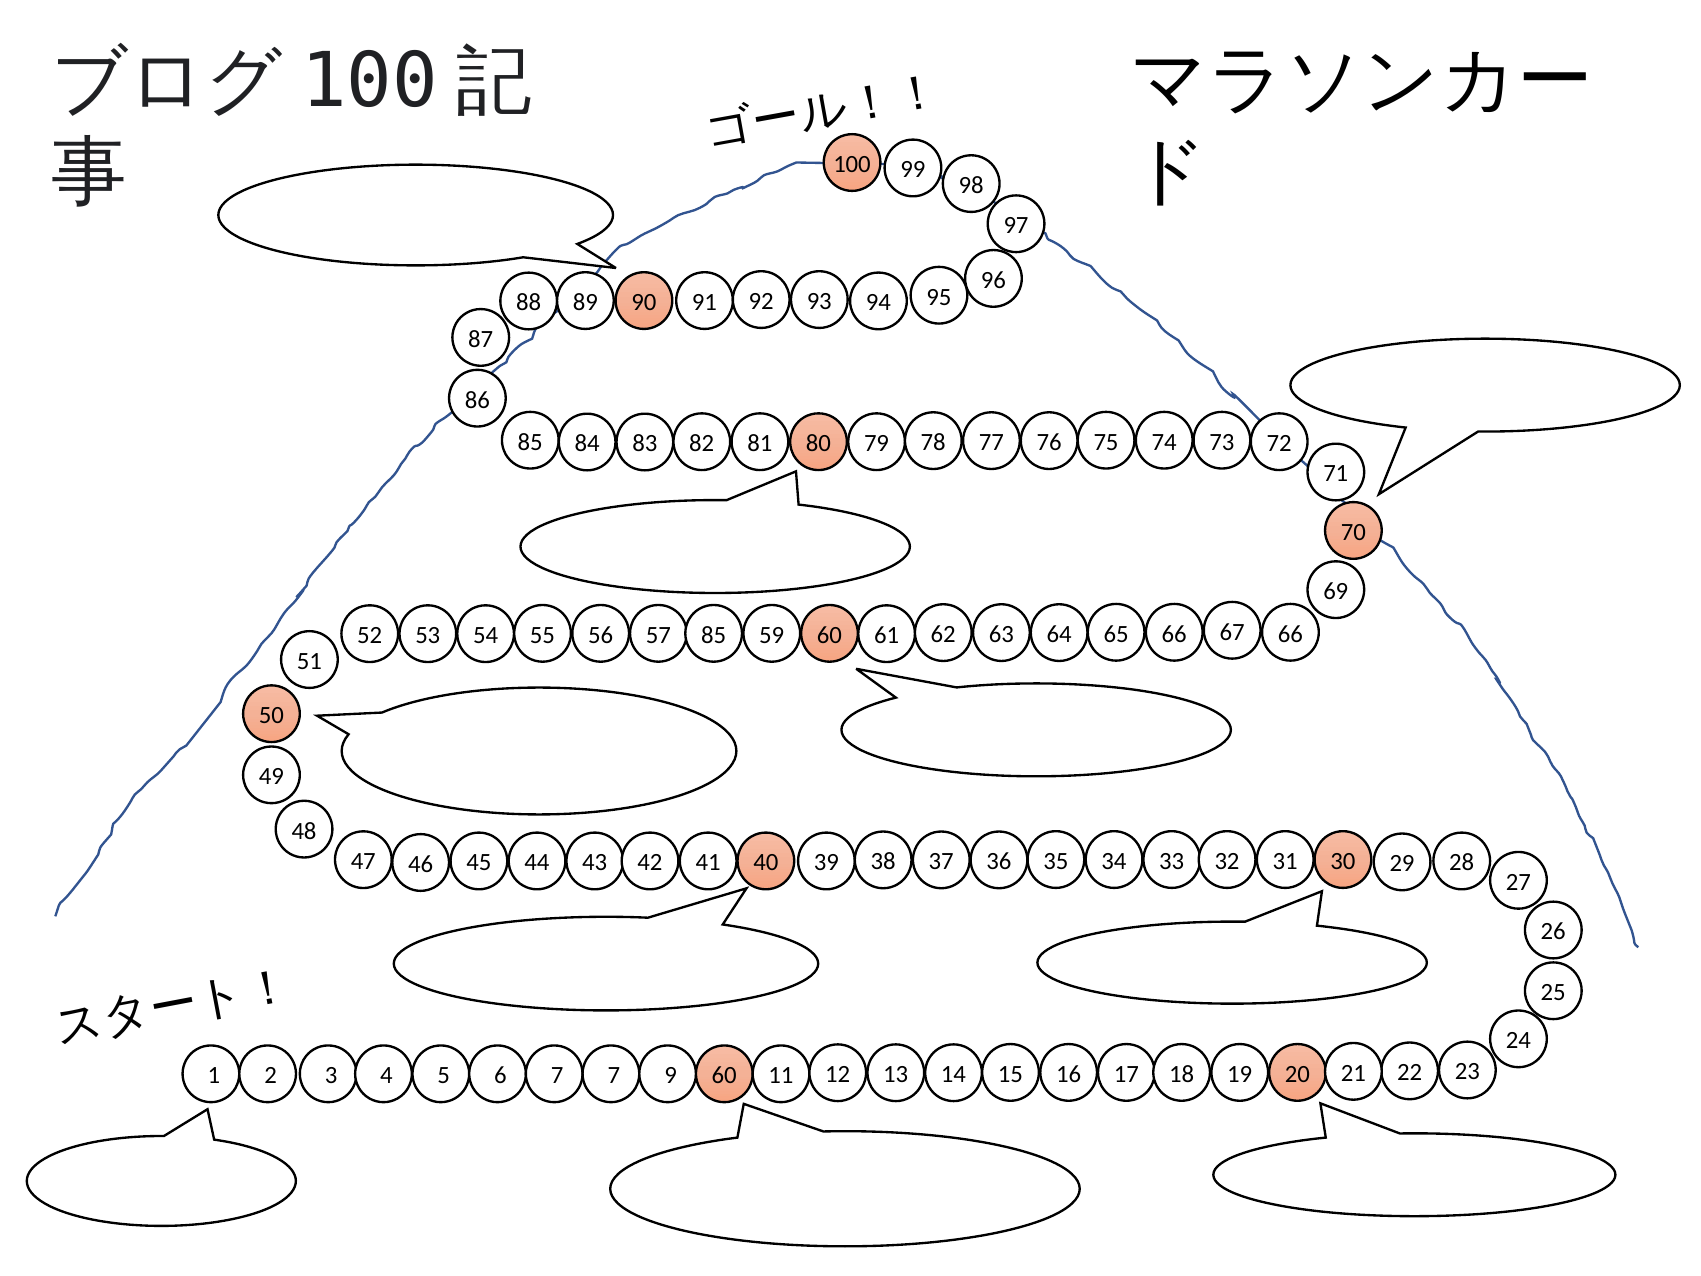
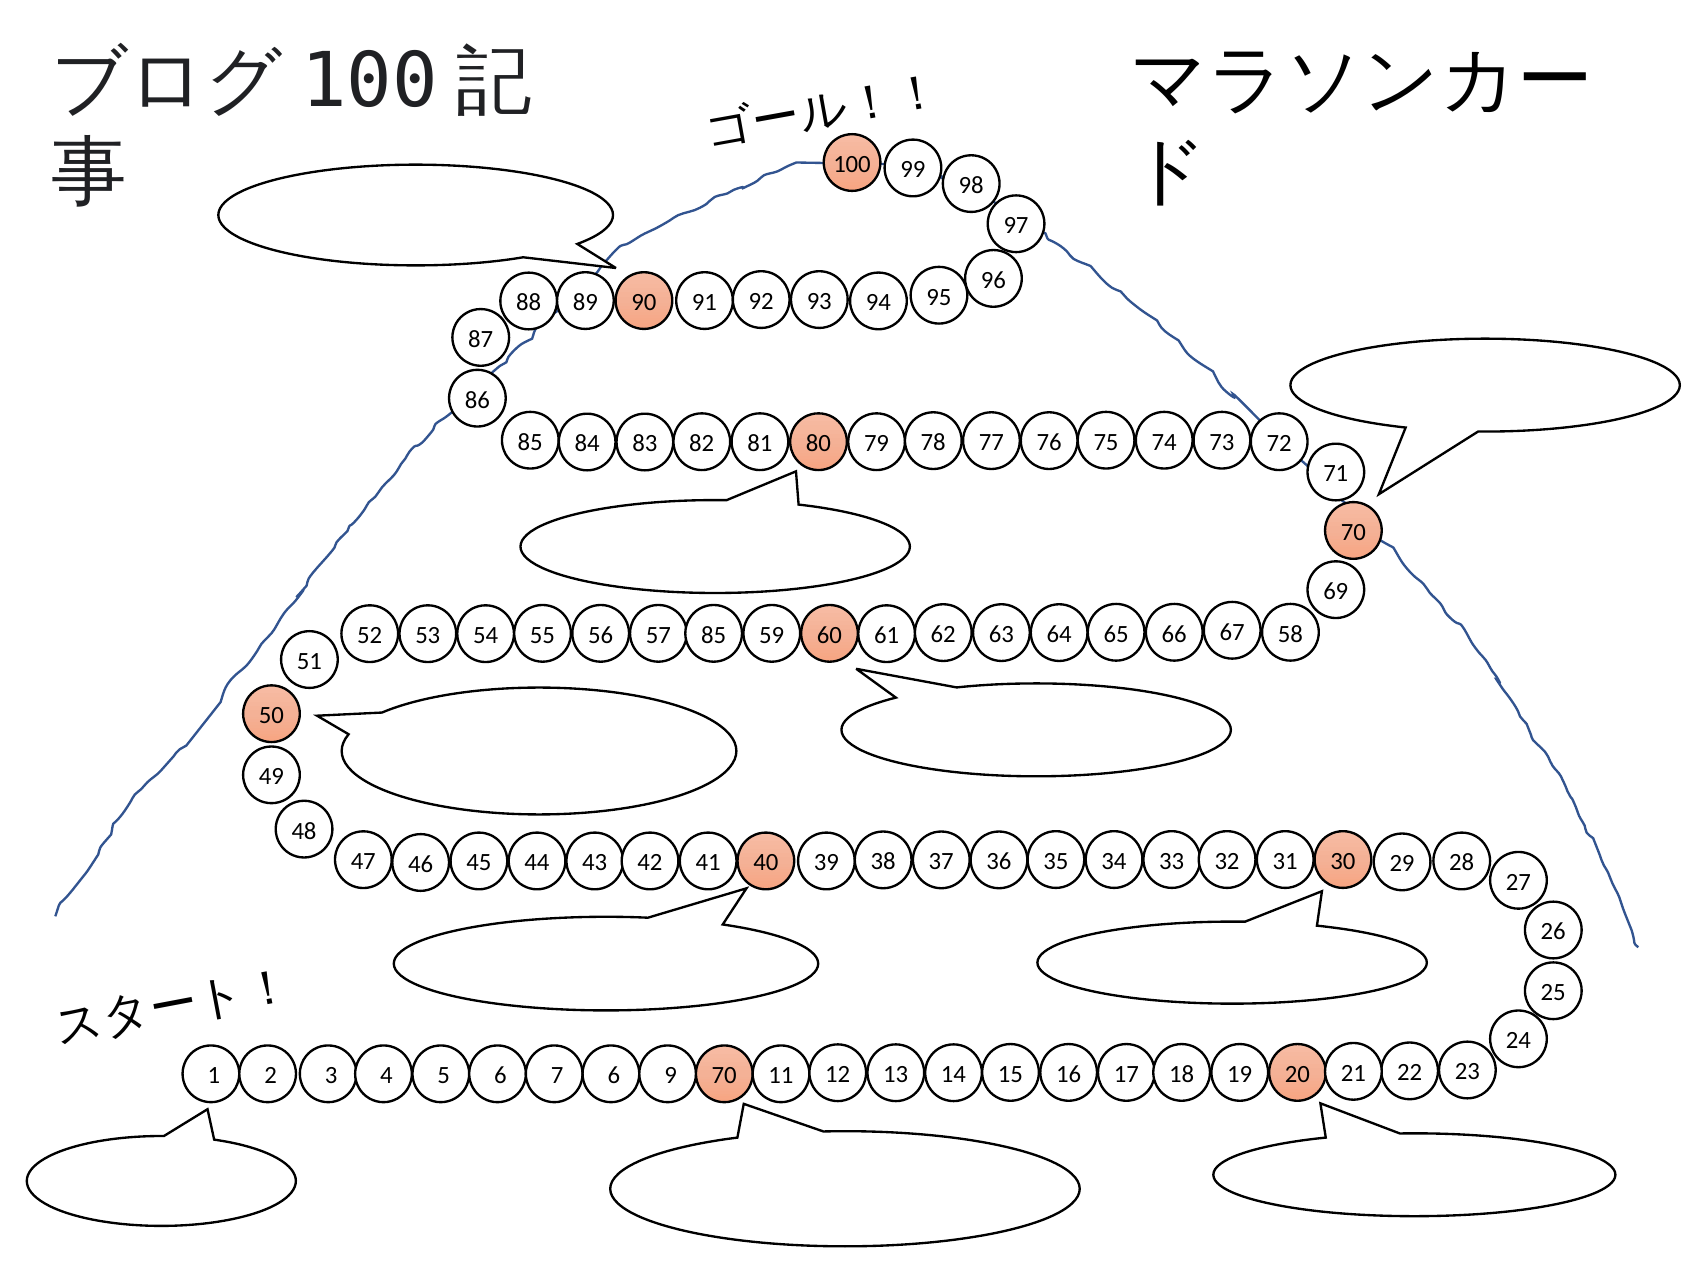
67 66: 66 -> 58 (1290, 634)
7 7: 7 -> 6 (614, 1075)
9 60: 60 -> 70 (724, 1075)
